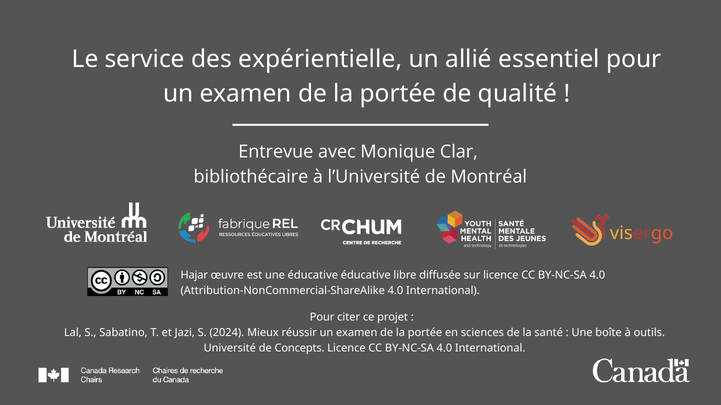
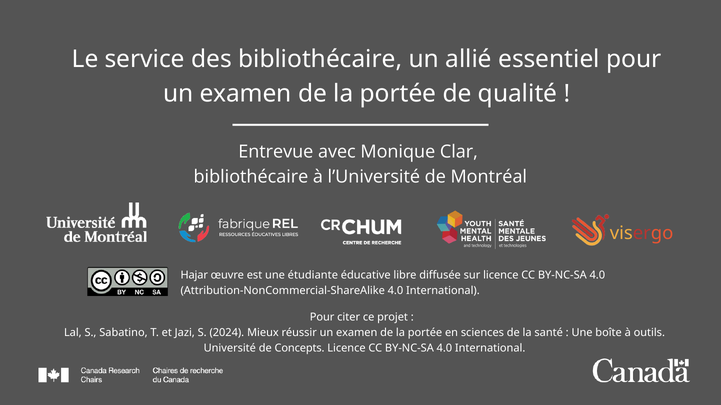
des expérientielle: expérientielle -> bibliothécaire (320, 59)
une éducative: éducative -> étudiante (313, 276)
